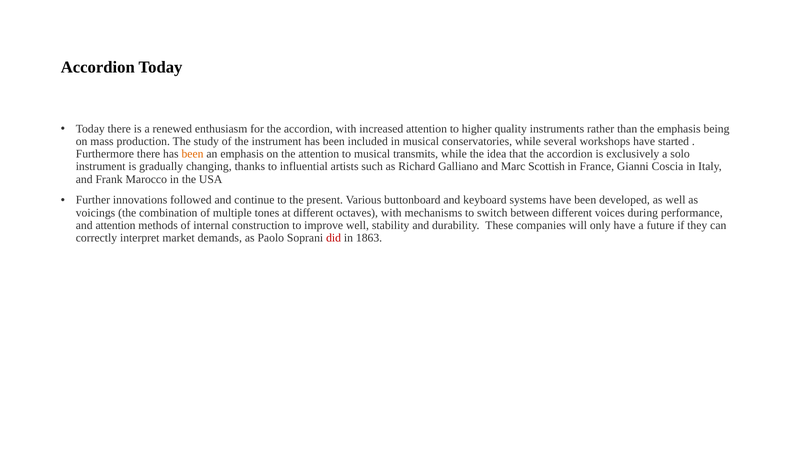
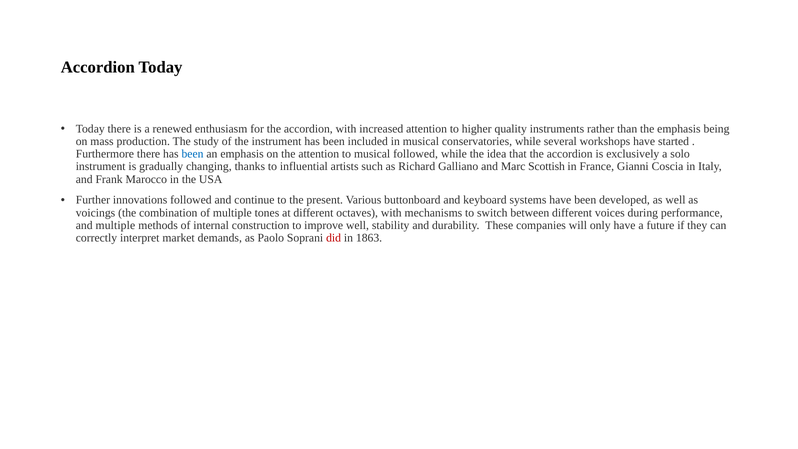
been colour: orange -> blue (193, 154)
musical transmits: transmits -> followed (416, 154)
and attention: attention -> multiple (115, 225)
